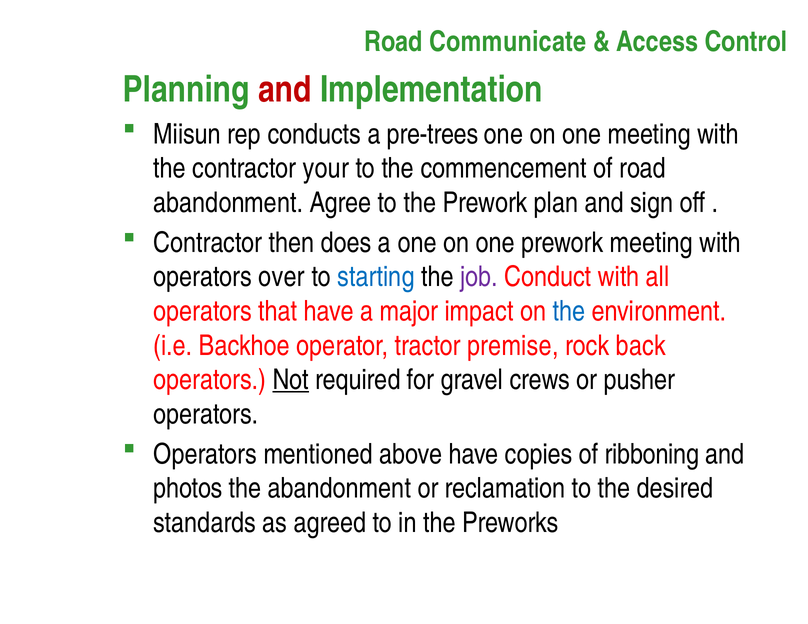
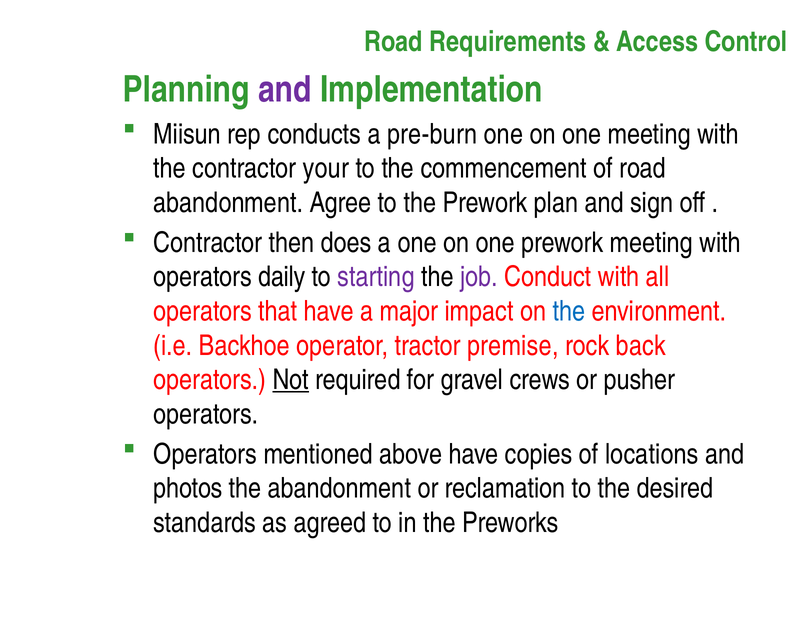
Communicate: Communicate -> Requirements (508, 42)
and colour: red -> purple (285, 90)
pre-trees: pre-trees -> pre-burn (432, 134)
over: over -> daily (282, 277)
starting colour: blue -> purple (376, 277)
ribboning: ribboning -> locations (652, 454)
